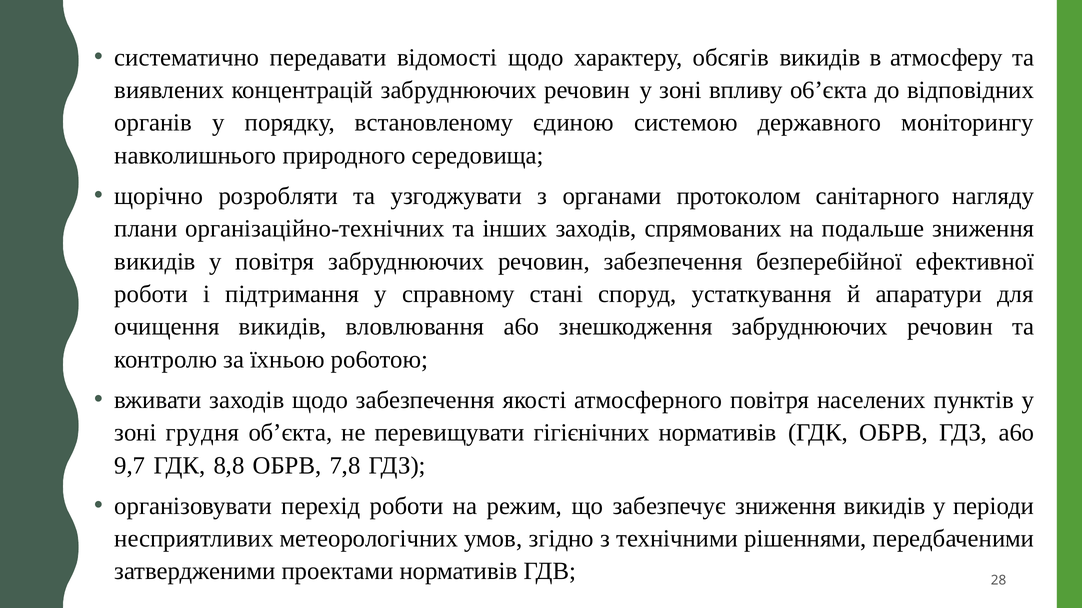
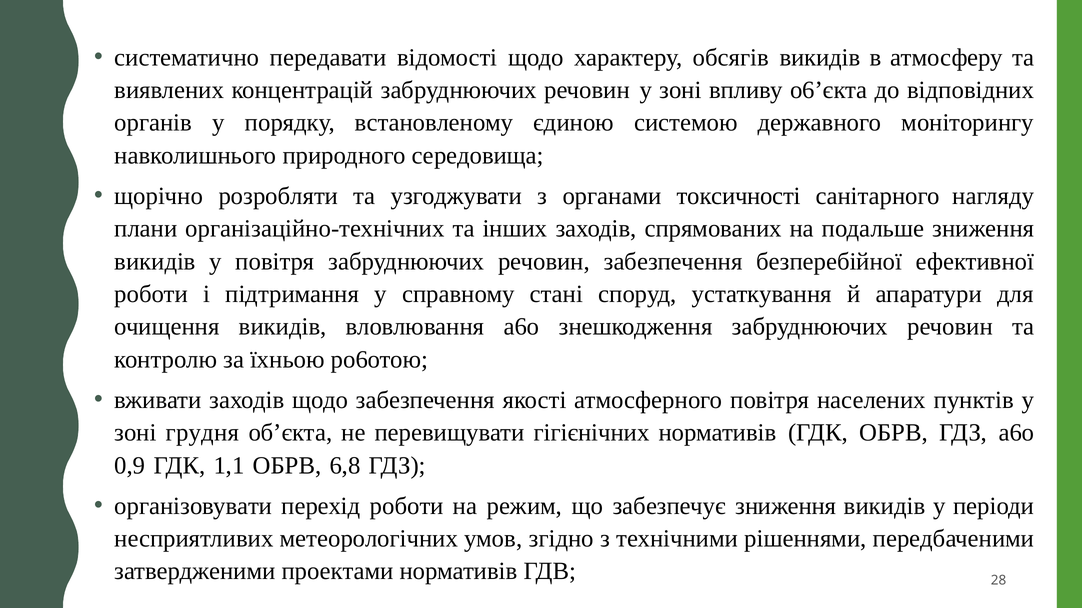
протоколом: протоколом -> токсичності (739, 196)
9,7: 9,7 -> 0,9 (130, 466)
8,8: 8,8 -> 1,1 (229, 466)
7,8: 7,8 -> 6,8 (345, 466)
